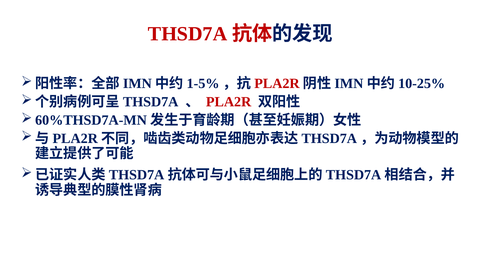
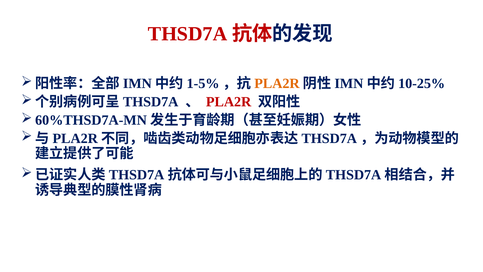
PLA2R colour: red -> orange (277, 84)
